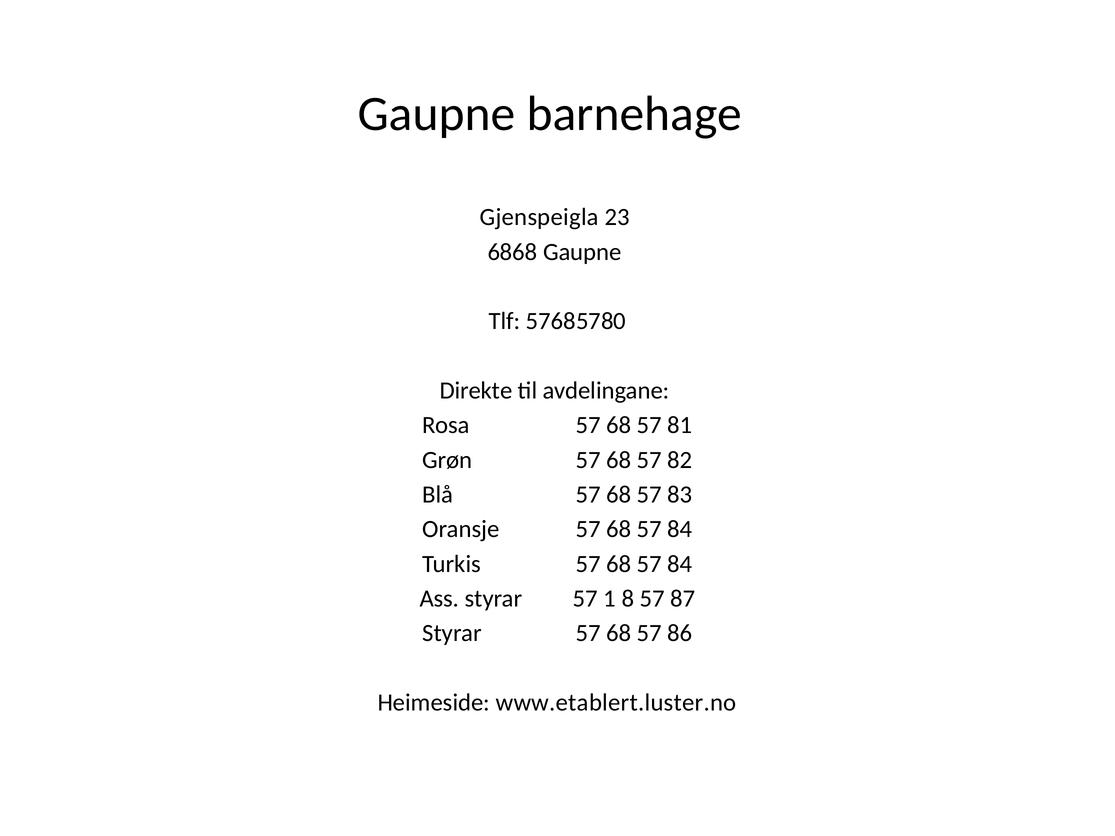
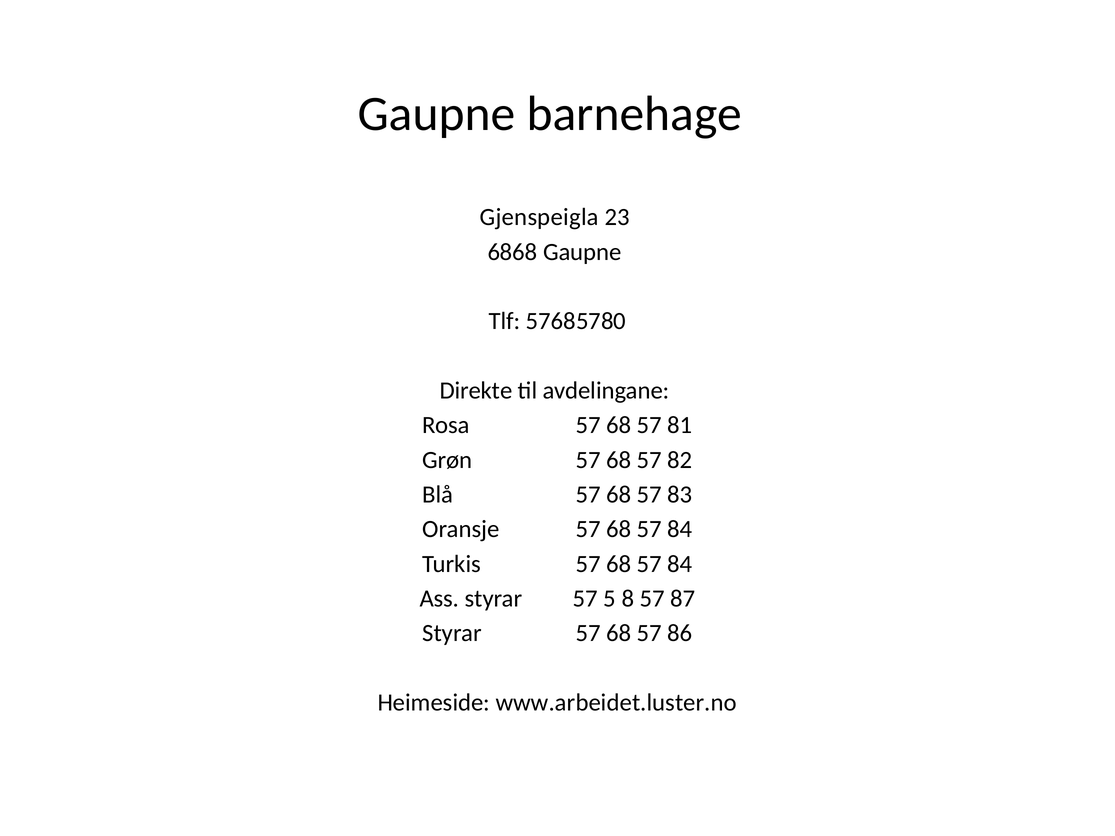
1: 1 -> 5 (610, 599)
www.etablert.luster.no: www.etablert.luster.no -> www.arbeidet.luster.no (616, 703)
